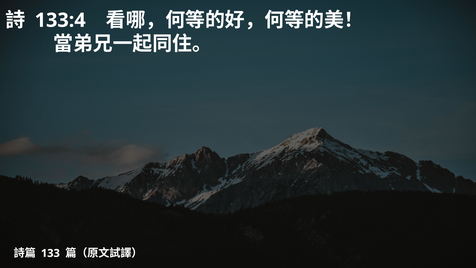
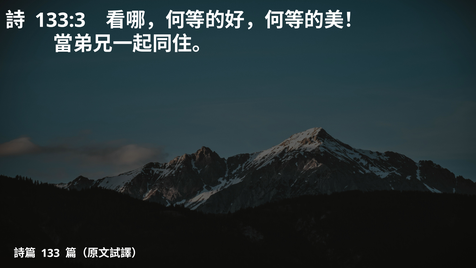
133:4: 133:4 -> 133:3 (60, 20)
